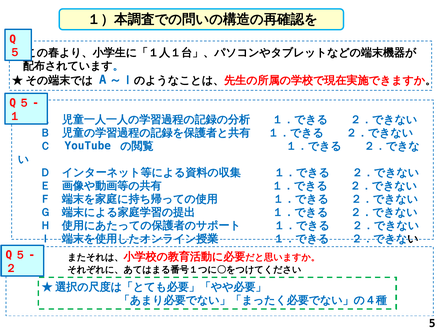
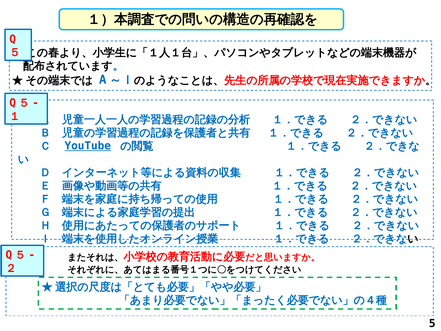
YouTube underline: none -> present (88, 146)
